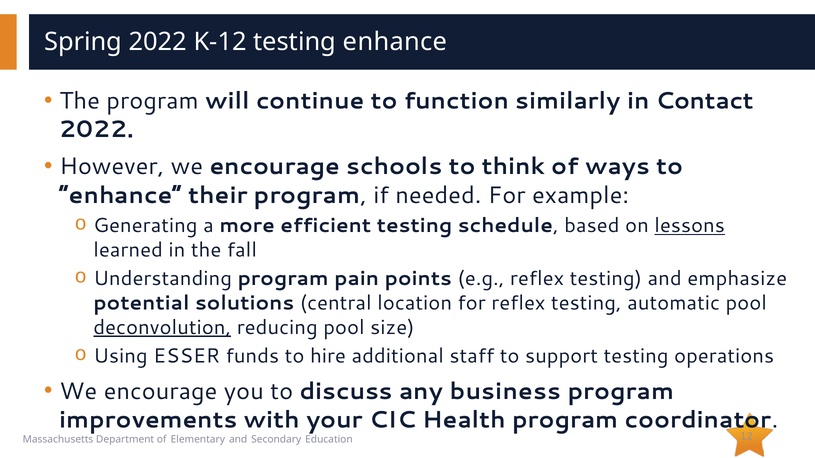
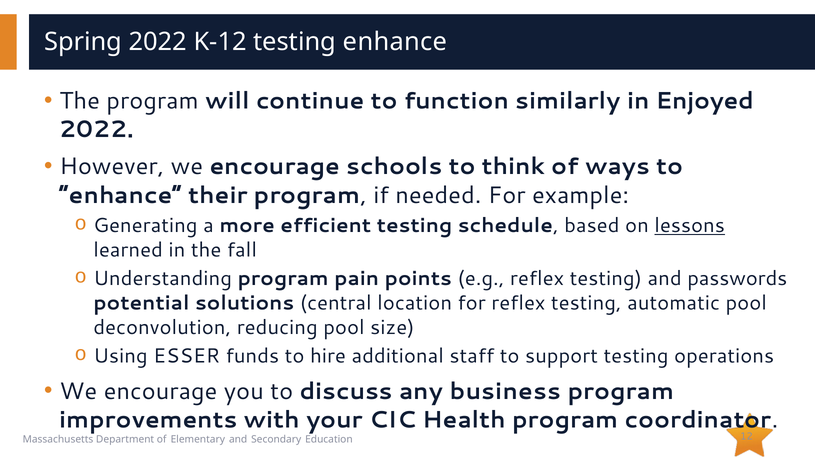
Contact: Contact -> Enjoyed (705, 101)
emphasize: emphasize -> passwords (737, 279)
deconvolution underline: present -> none (162, 328)
